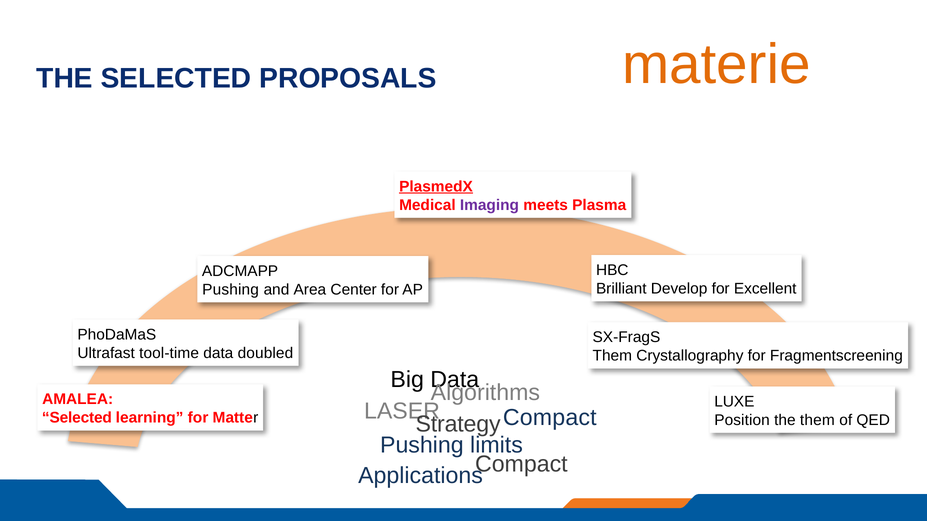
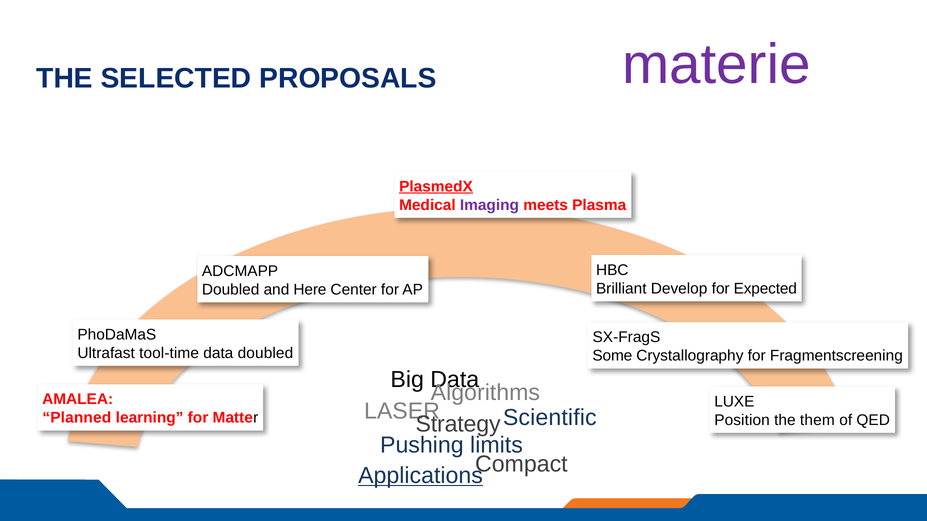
materie colour: orange -> purple (716, 65)
Excellent: Excellent -> Expected (765, 289)
Pushing: Pushing -> Doubled (231, 290)
Area: Area -> Here (310, 290)
Them: Them -> Some (612, 356)
Compact: Compact -> Scientific (550, 418)
Selected: Selected -> Planned (77, 418)
Applications underline: none -> present (421, 476)
